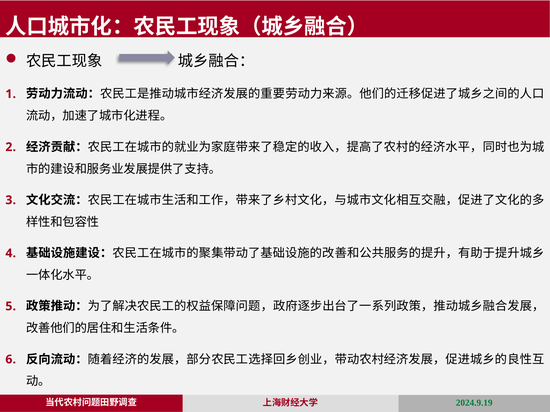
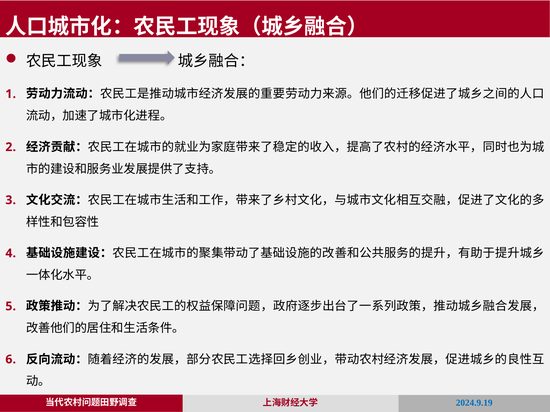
2024.9.19 colour: green -> blue (474, 403)
